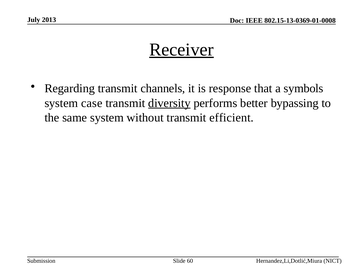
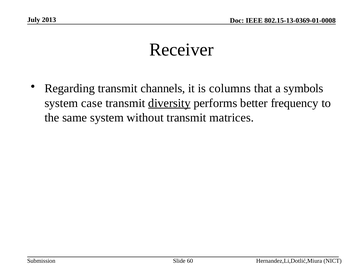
Receiver underline: present -> none (181, 50)
response: response -> columns (230, 89)
bypassing: bypassing -> frequency (295, 103)
efficient: efficient -> matrices (232, 118)
